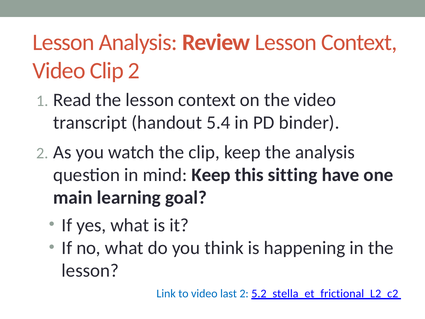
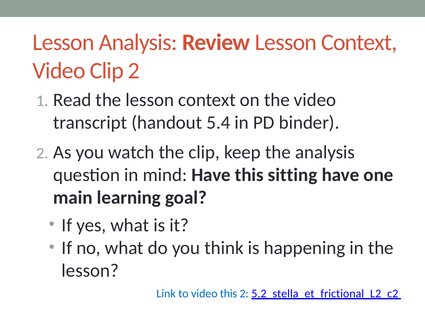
mind Keep: Keep -> Have (211, 175)
video last: last -> this (229, 293)
